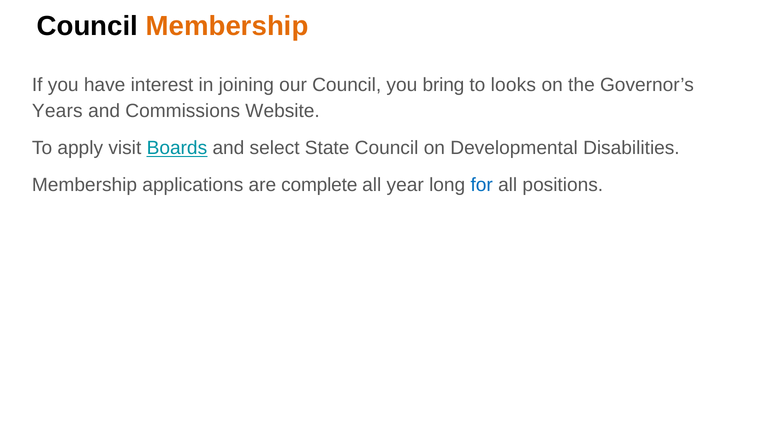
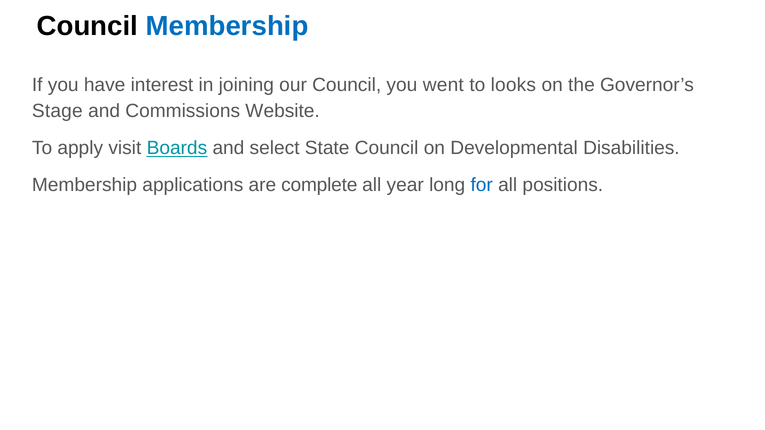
Membership colour: orange -> blue (227, 26)
bring: bring -> went (443, 85)
Years: Years -> Stage (57, 111)
